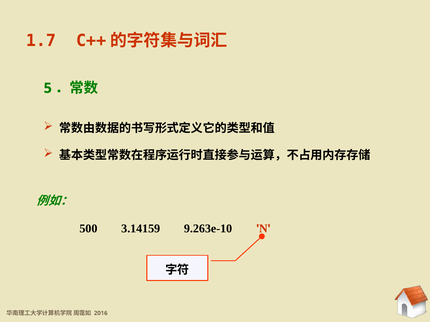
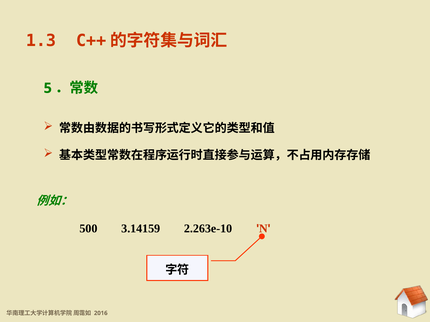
1.7: 1.7 -> 1.3 (41, 41)
9.263e-10: 9.263e-10 -> 2.263e-10 (208, 229)
